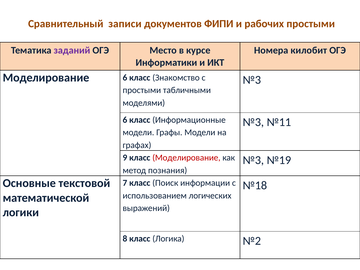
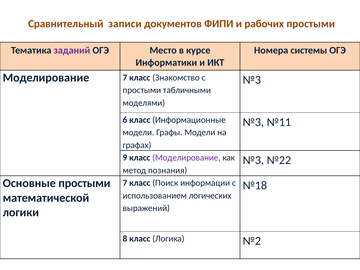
килобит: килобит -> системы (309, 50)
Моделирование 6: 6 -> 7 (125, 78)
Моделирование colour: red -> purple (186, 158)
№19: №19 -> №22 (279, 160)
Основные текстовой: текстовой -> простыми (84, 183)
